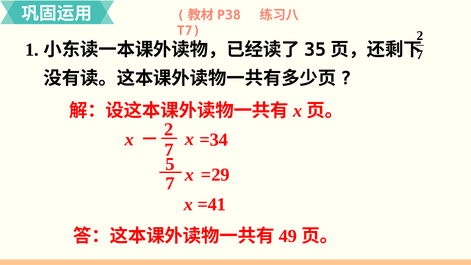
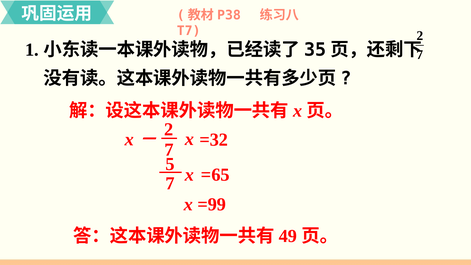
=34: =34 -> =32 (214, 140)
=29: =29 -> =65 (215, 175)
=41: =41 -> =99 (212, 204)
